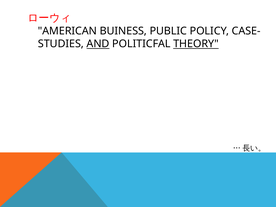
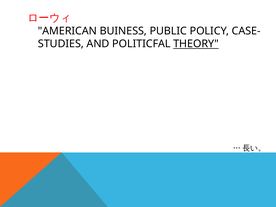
AND underline: present -> none (98, 44)
